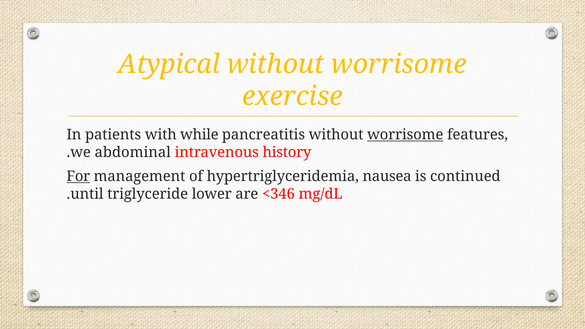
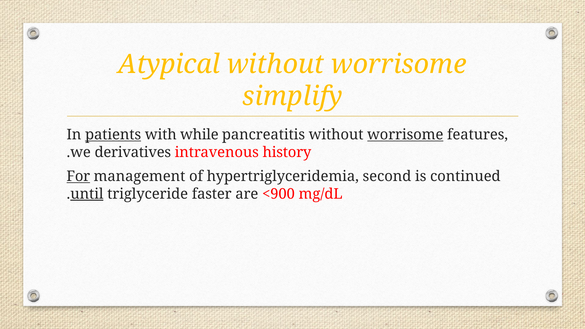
exercise: exercise -> simplify (292, 96)
patients underline: none -> present (113, 135)
abdominal: abdominal -> derivatives (133, 152)
nausea: nausea -> second (387, 176)
until underline: none -> present (87, 194)
lower: lower -> faster (212, 194)
<346: <346 -> <900 (278, 194)
